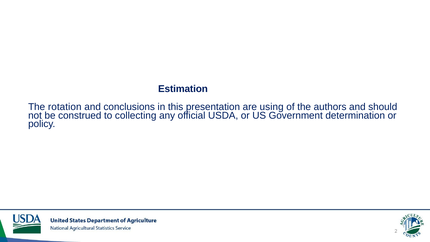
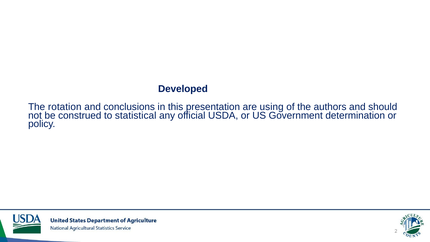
Estimation: Estimation -> Developed (183, 89)
collecting: collecting -> statistical (136, 115)
